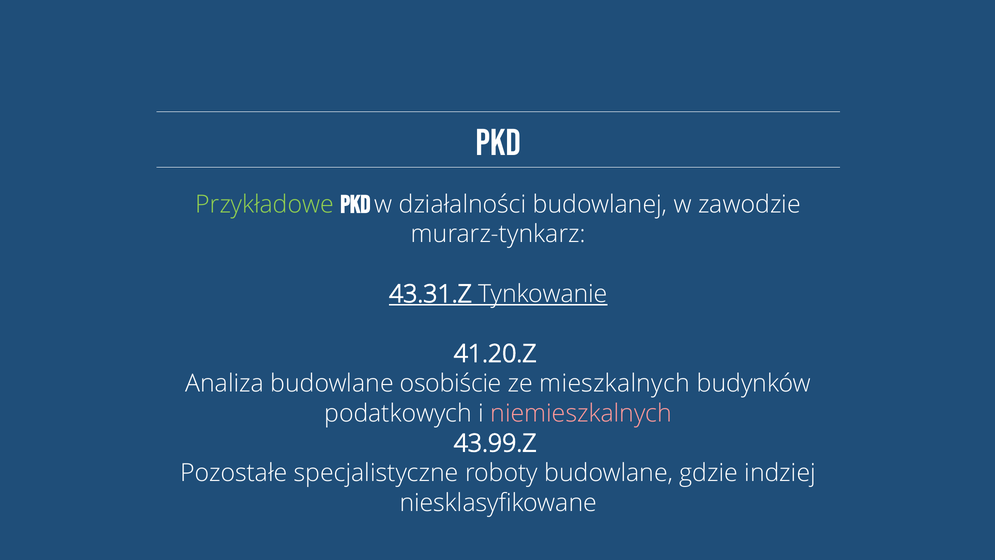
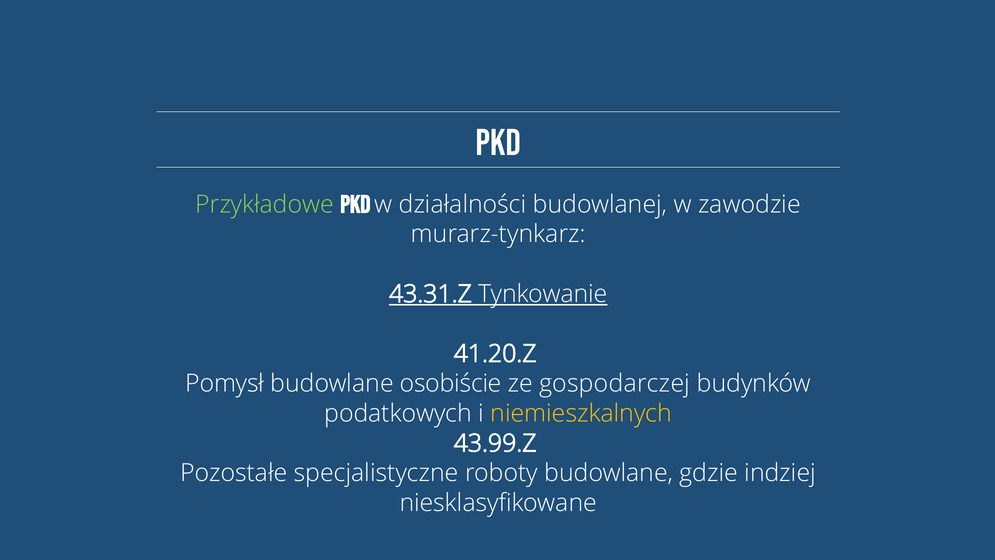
Analiza: Analiza -> Pomysł (225, 383)
mieszkalnych: mieszkalnych -> gospodarczej (615, 383)
niemieszkalnych colour: pink -> yellow (581, 413)
